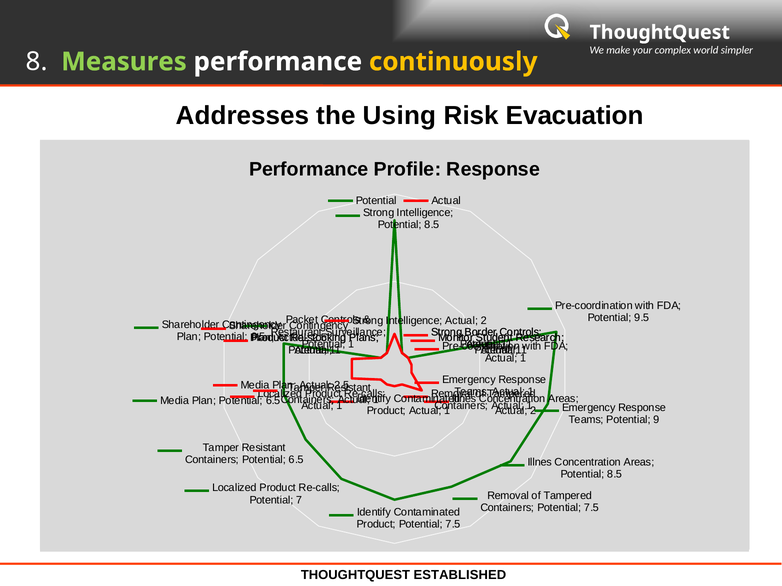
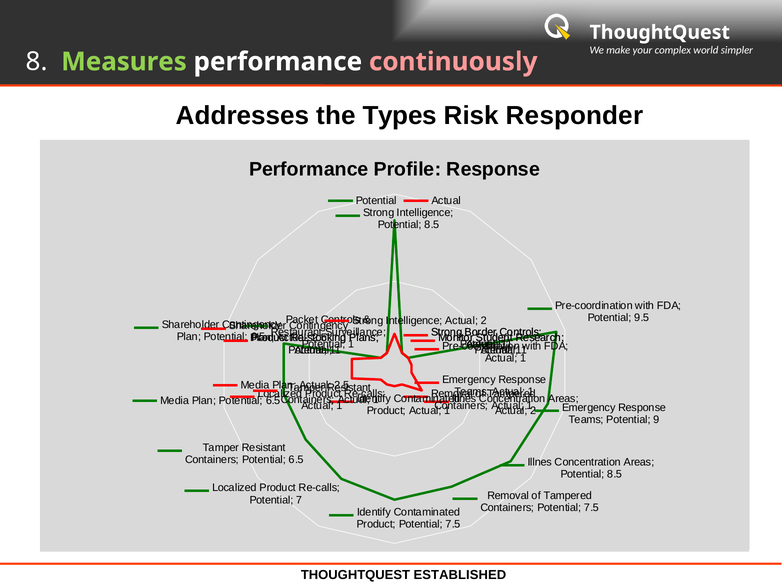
continuously colour: yellow -> pink (453, 62)
Using: Using -> Types (400, 116)
Evacuation: Evacuation -> Responder (575, 116)
